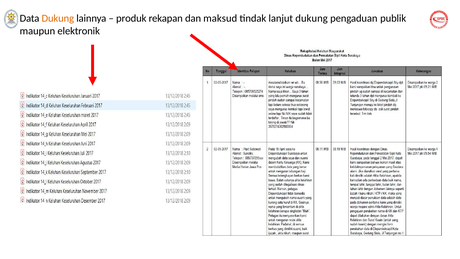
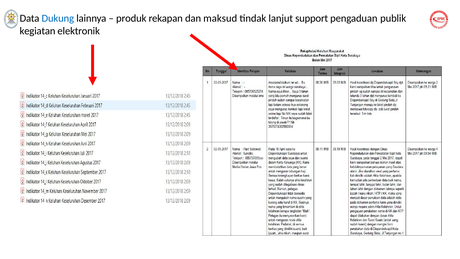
Dukung colour: orange -> blue (58, 18)
lanjut dukung: dukung -> support (312, 18)
maupun: maupun -> kegiatan (37, 31)
